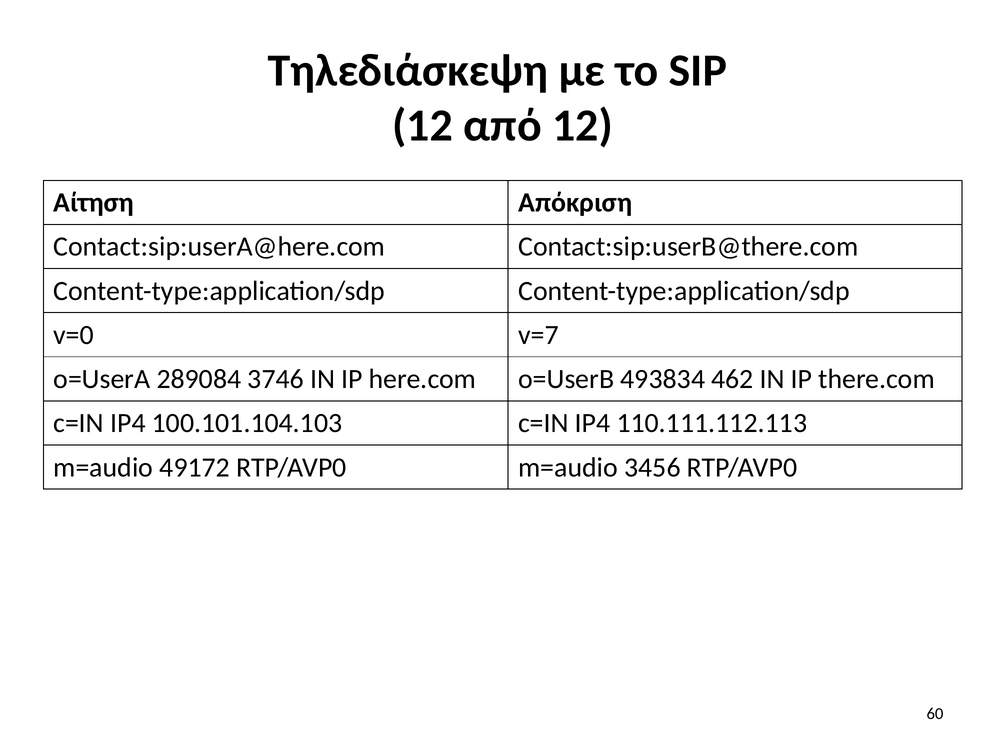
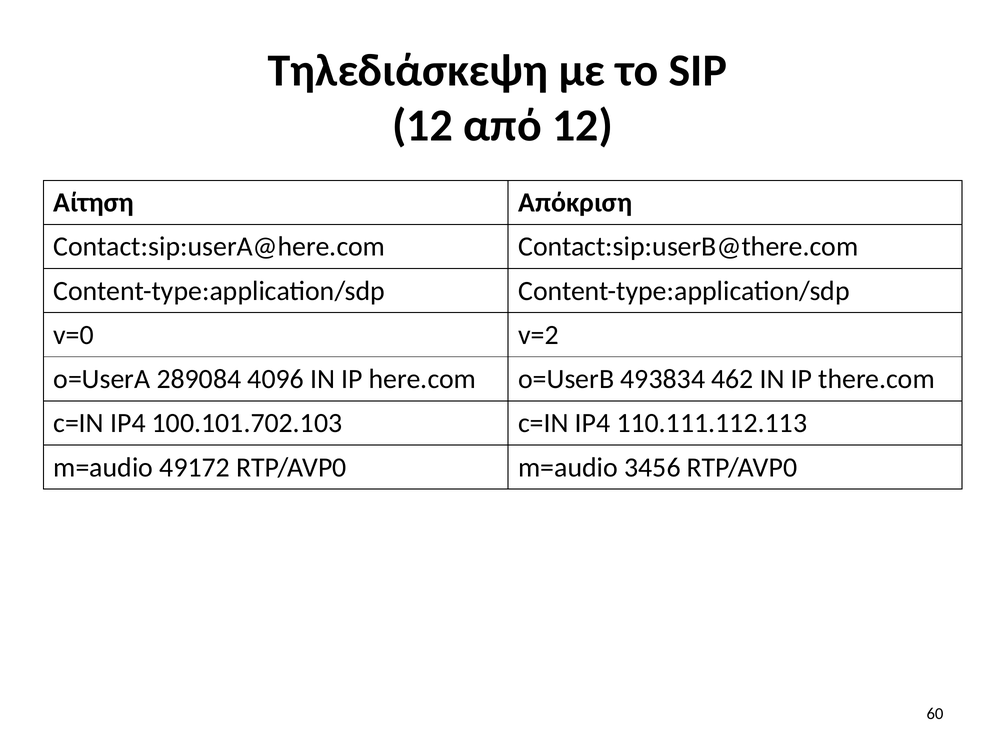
v=7: v=7 -> v=2 (538, 335)
3746: 3746 -> 4096 (276, 379)
100.101.104.103: 100.101.104.103 -> 100.101.702.103 (247, 424)
